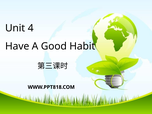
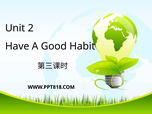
4: 4 -> 2 (31, 28)
